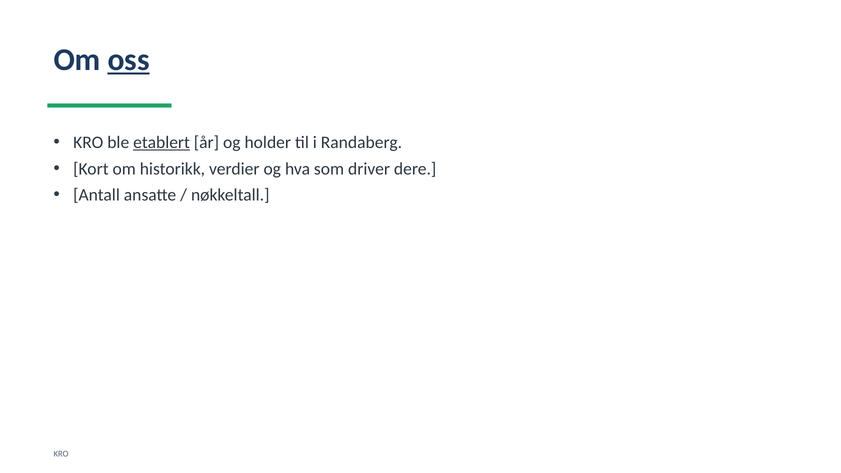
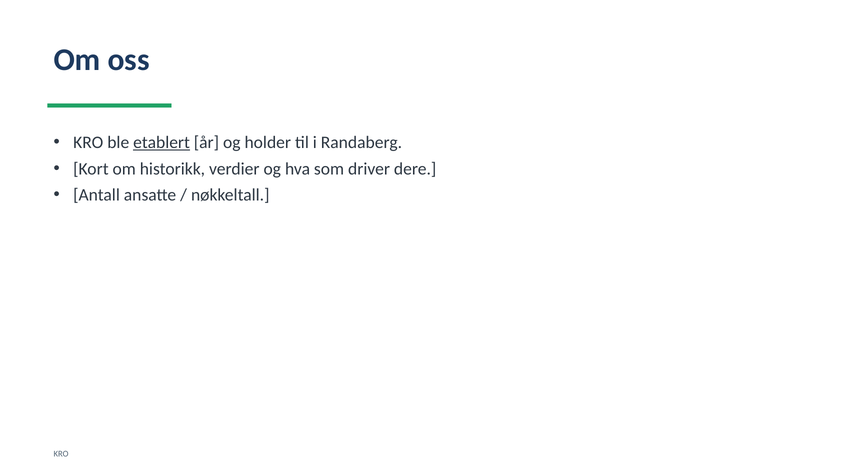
oss underline: present -> none (129, 60)
